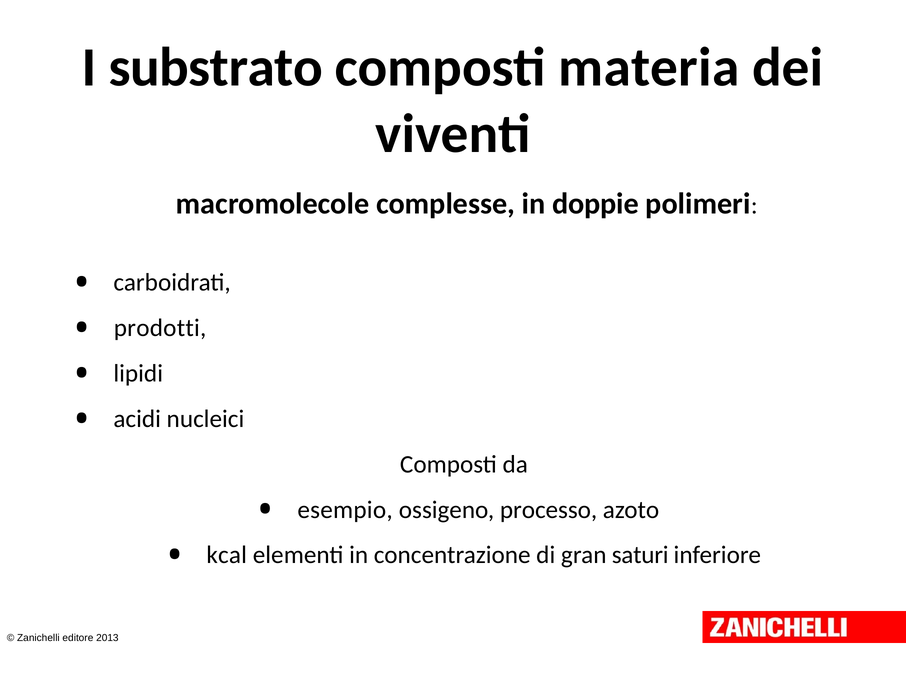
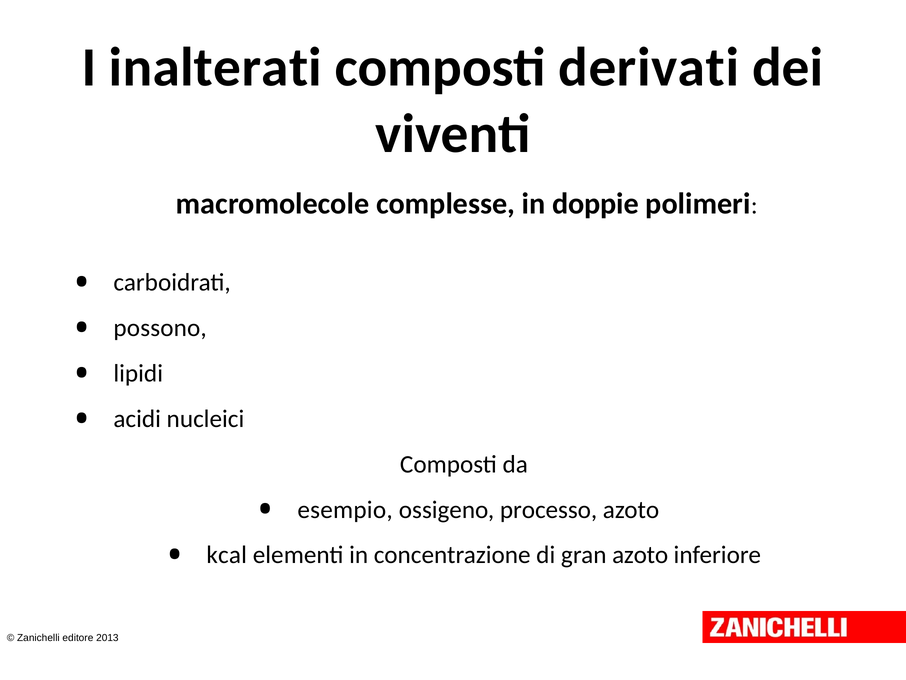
substrato: substrato -> inalterati (215, 67)
materia: materia -> derivati (649, 67)
prodotti: prodotti -> possono (160, 328)
gran saturi: saturi -> azoto (640, 555)
